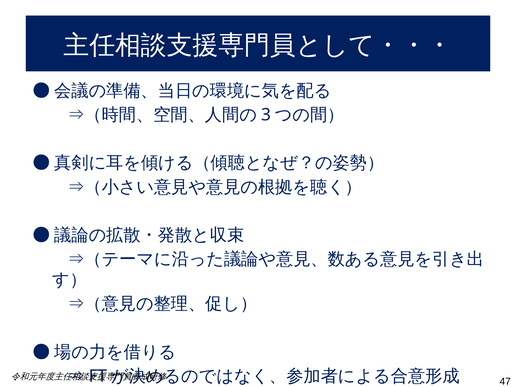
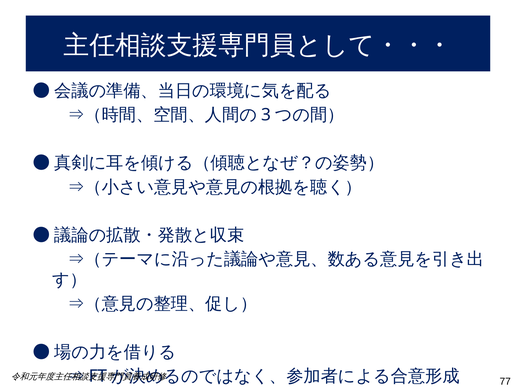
47: 47 -> 77 (505, 381)
